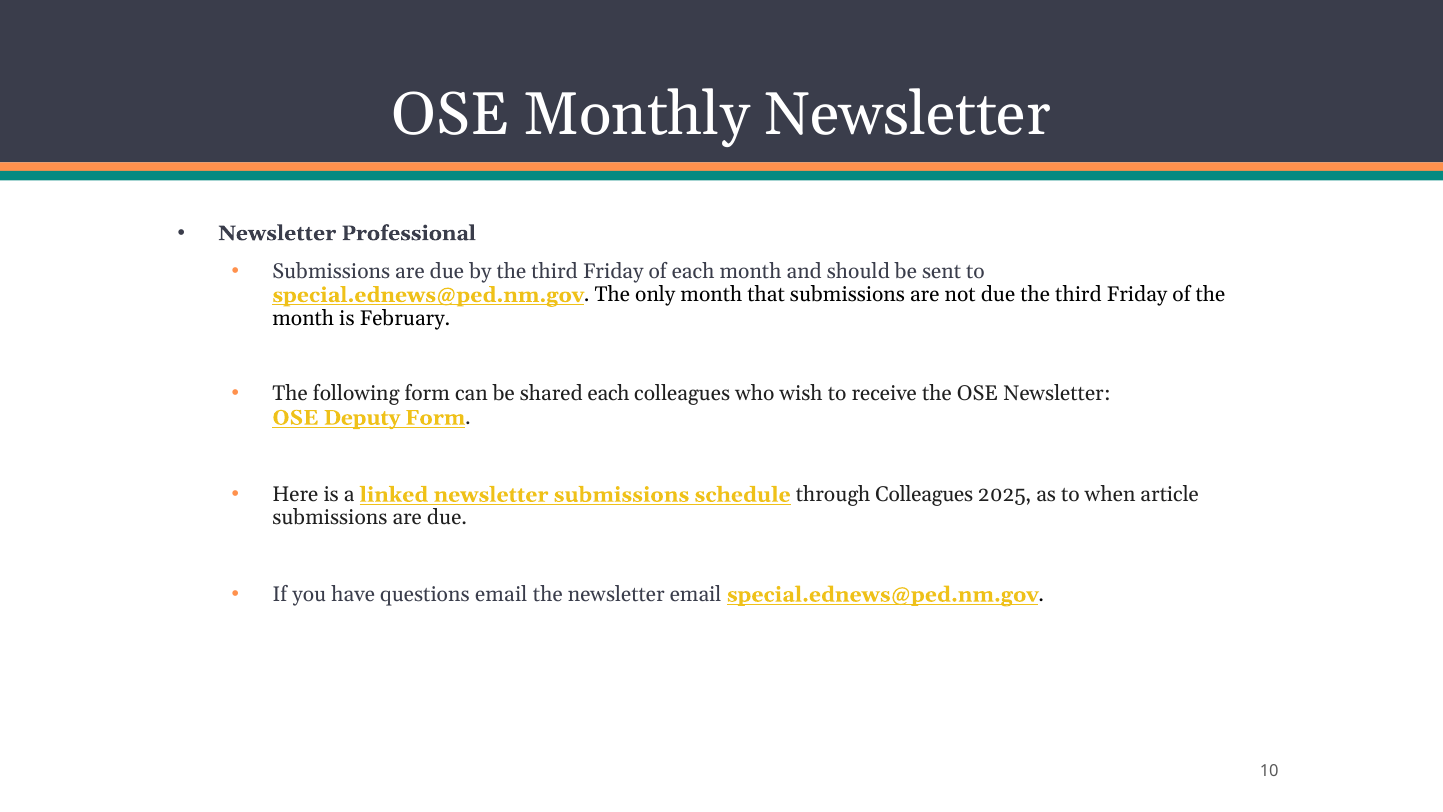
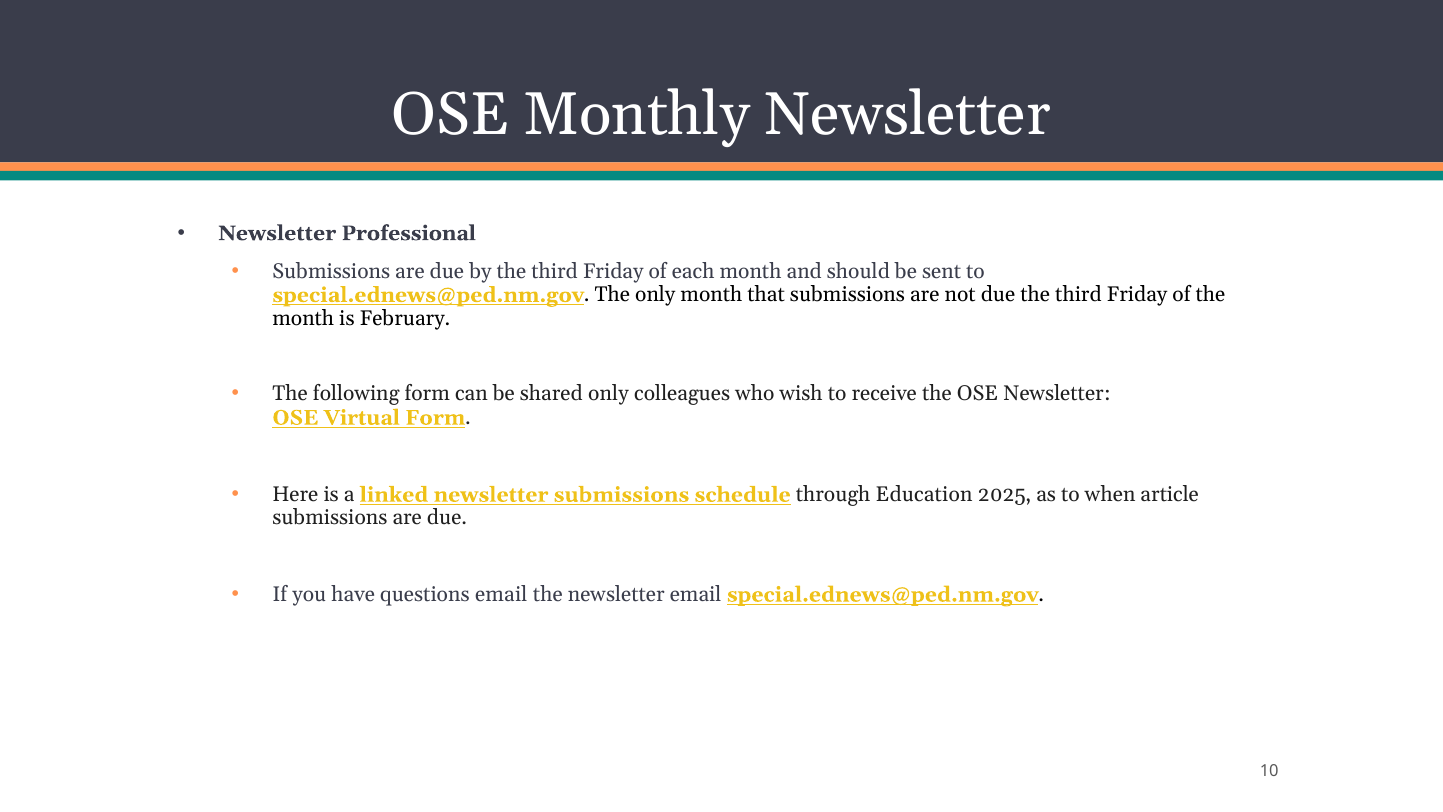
shared each: each -> only (608, 394)
Deputy: Deputy -> Virtual (362, 418)
through Colleagues: Colleagues -> Education (924, 495)
